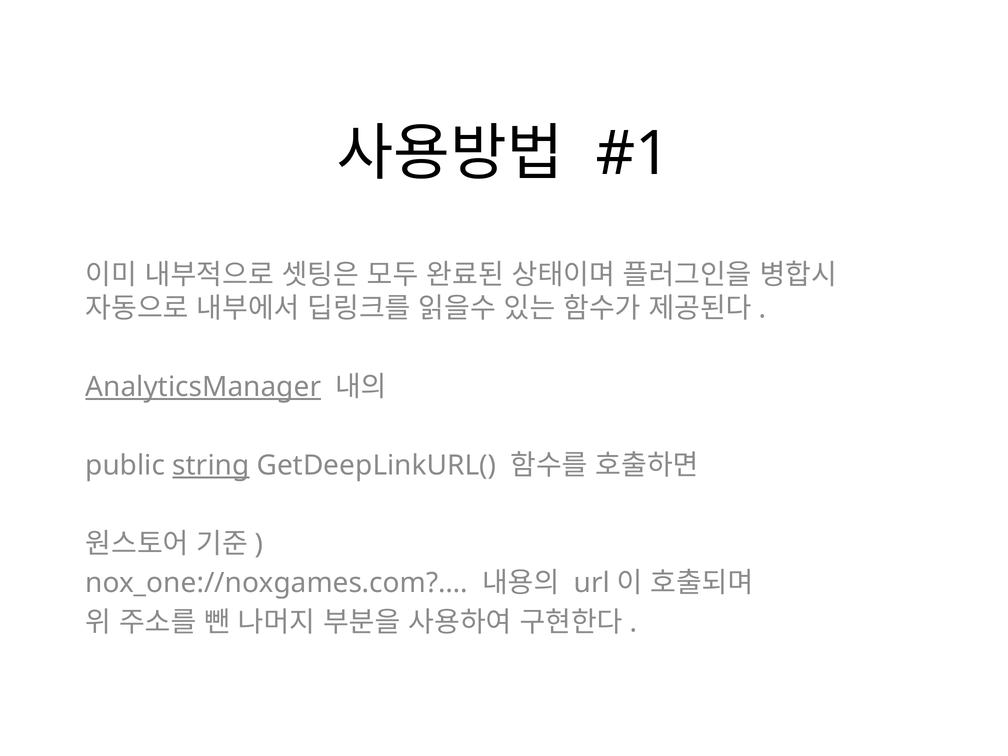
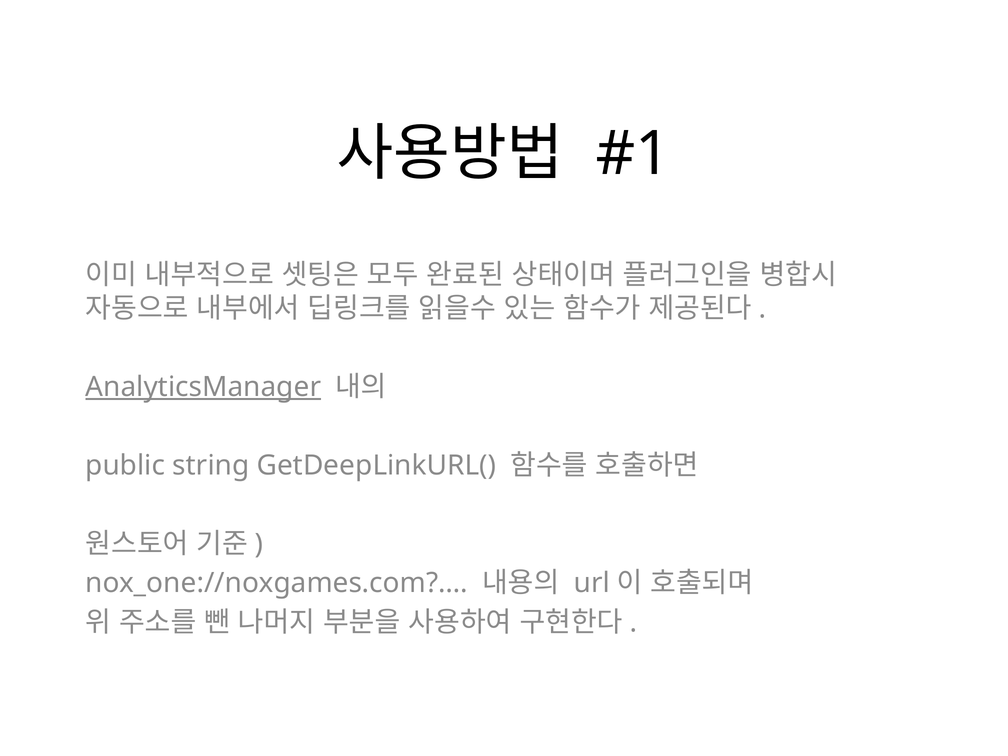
string underline: present -> none (211, 466)
